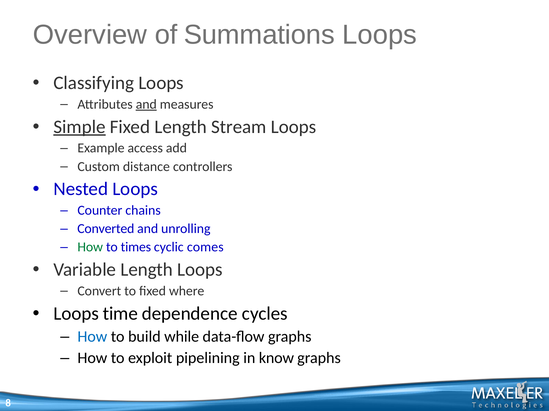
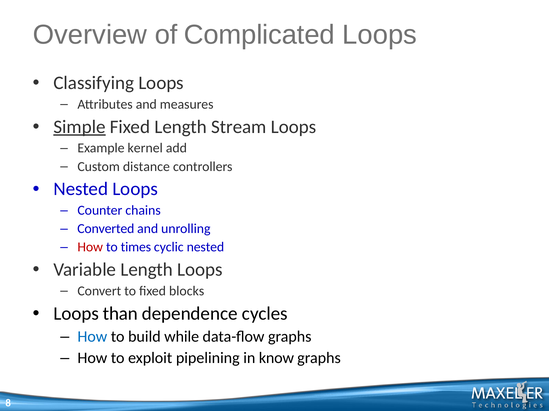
Summations: Summations -> Complicated (259, 35)
and underline: present -> none (146, 104)
access: access -> kernel (145, 148)
How colour: green -> red (90, 247)
cyclic comes: comes -> nested (205, 247)
where: where -> blocks (187, 291)
time: time -> than (120, 314)
